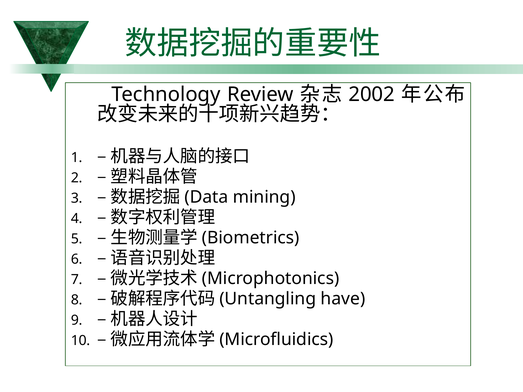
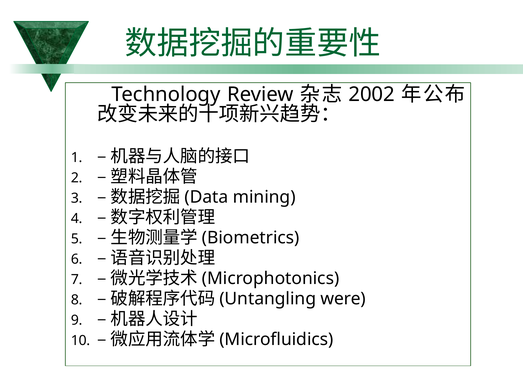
have: have -> were (343, 299)
